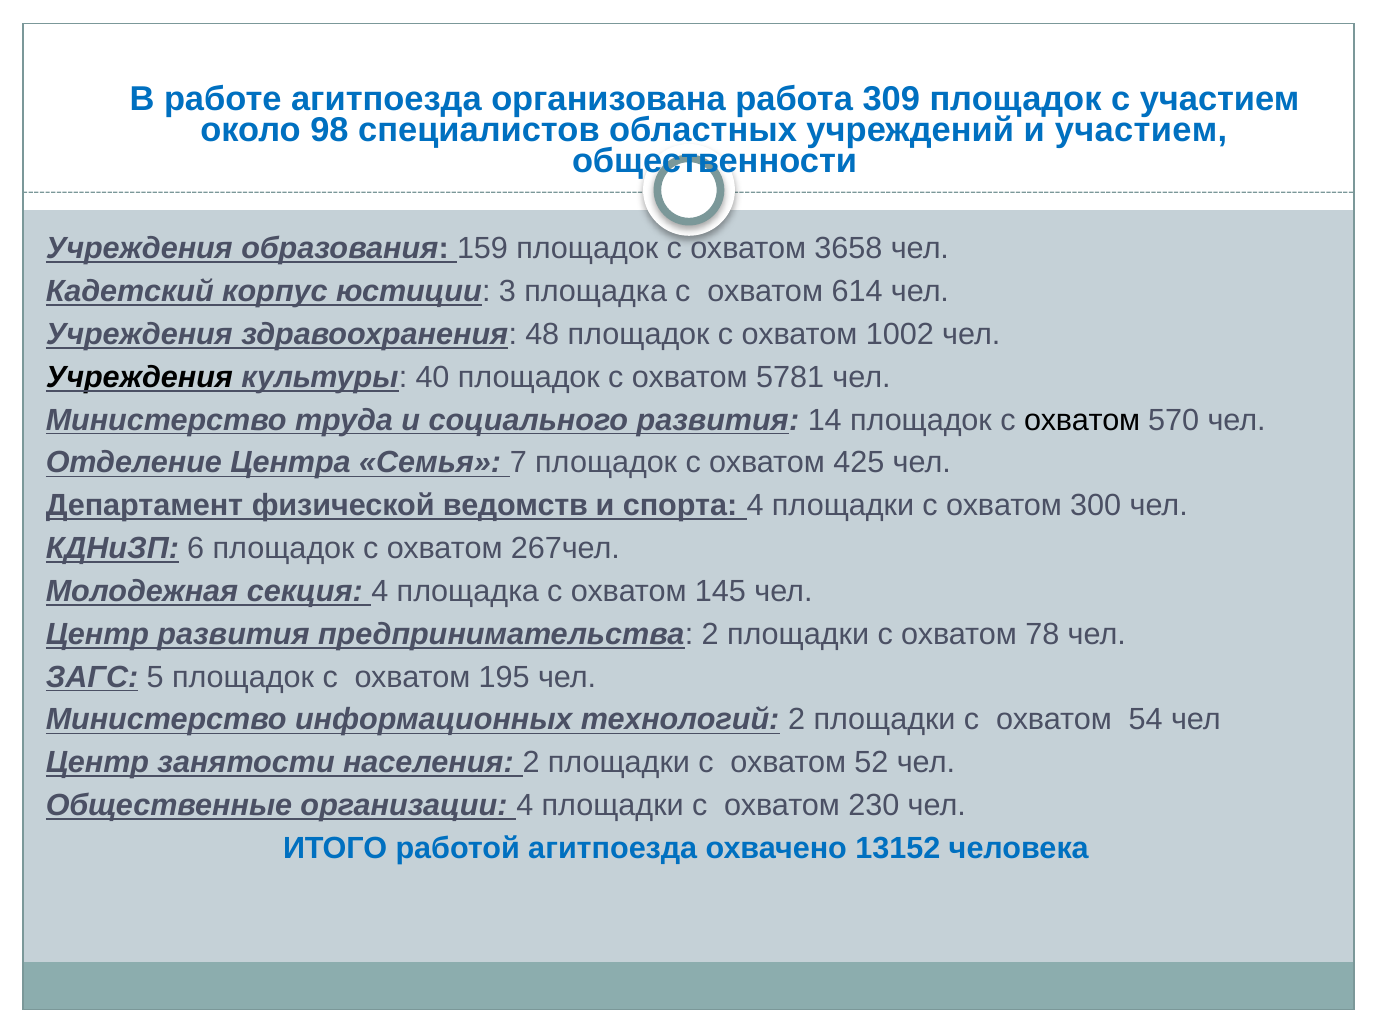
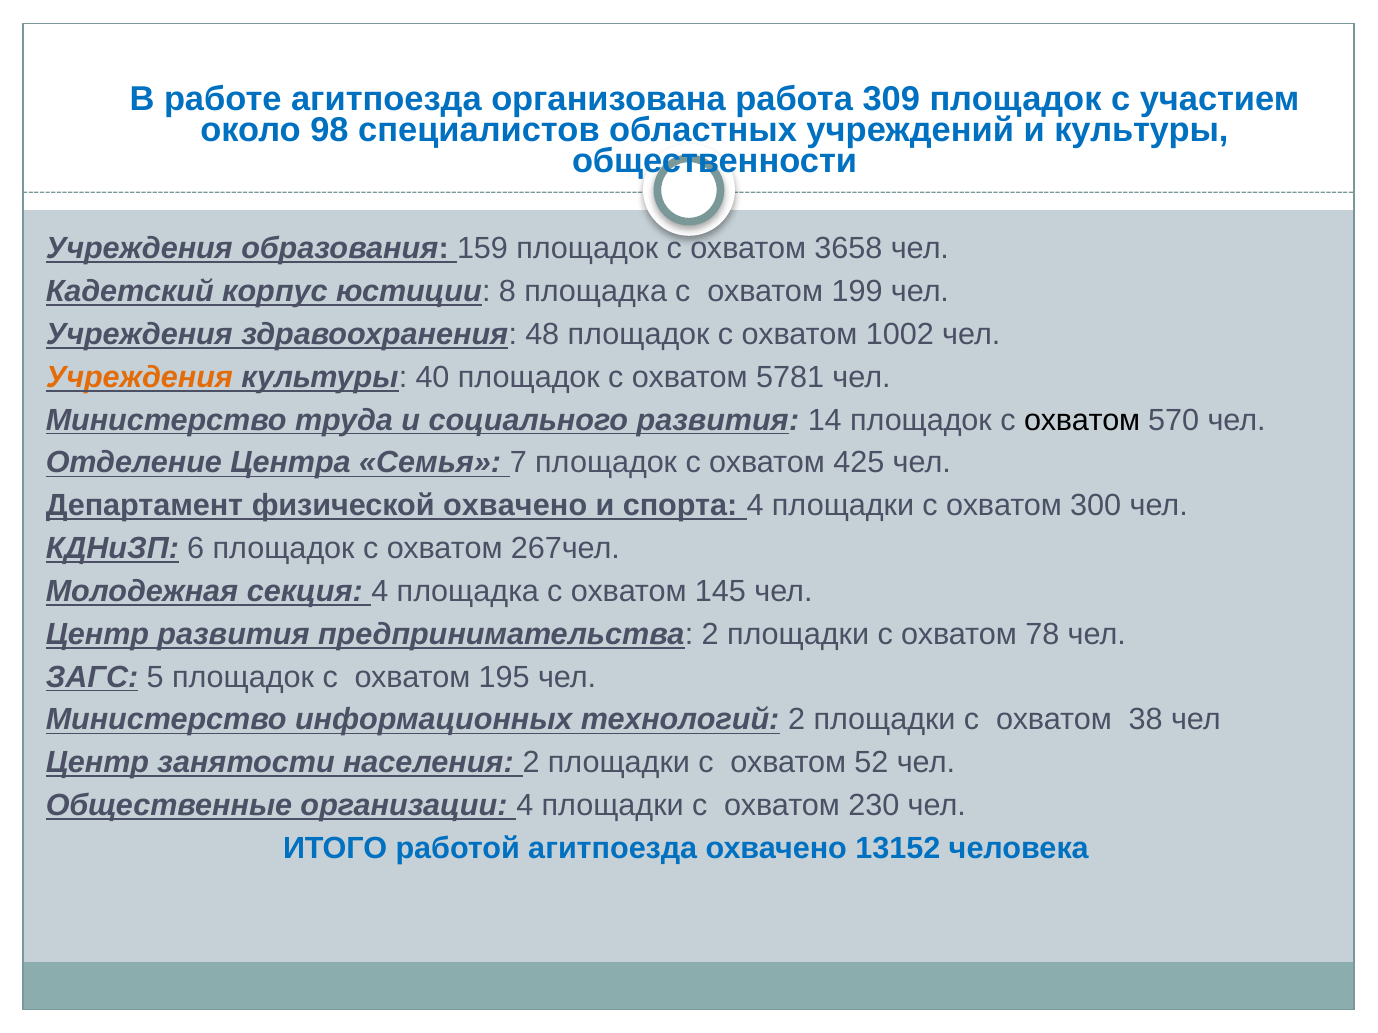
и участием: участием -> культуры (1141, 130)
3: 3 -> 8 (507, 292)
614: 614 -> 199 (857, 292)
Учреждения colour: black -> orange (139, 377)
физической ведомств: ведомств -> охвачено (515, 506)
54: 54 -> 38 (1146, 720)
